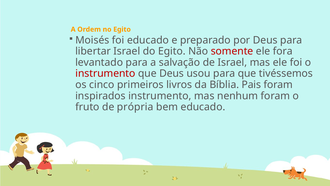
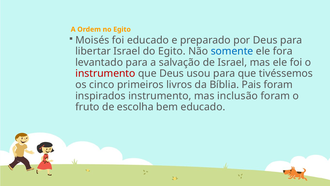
somente colour: red -> blue (232, 51)
nenhum: nenhum -> inclusão (238, 96)
própria: própria -> escolha (135, 107)
